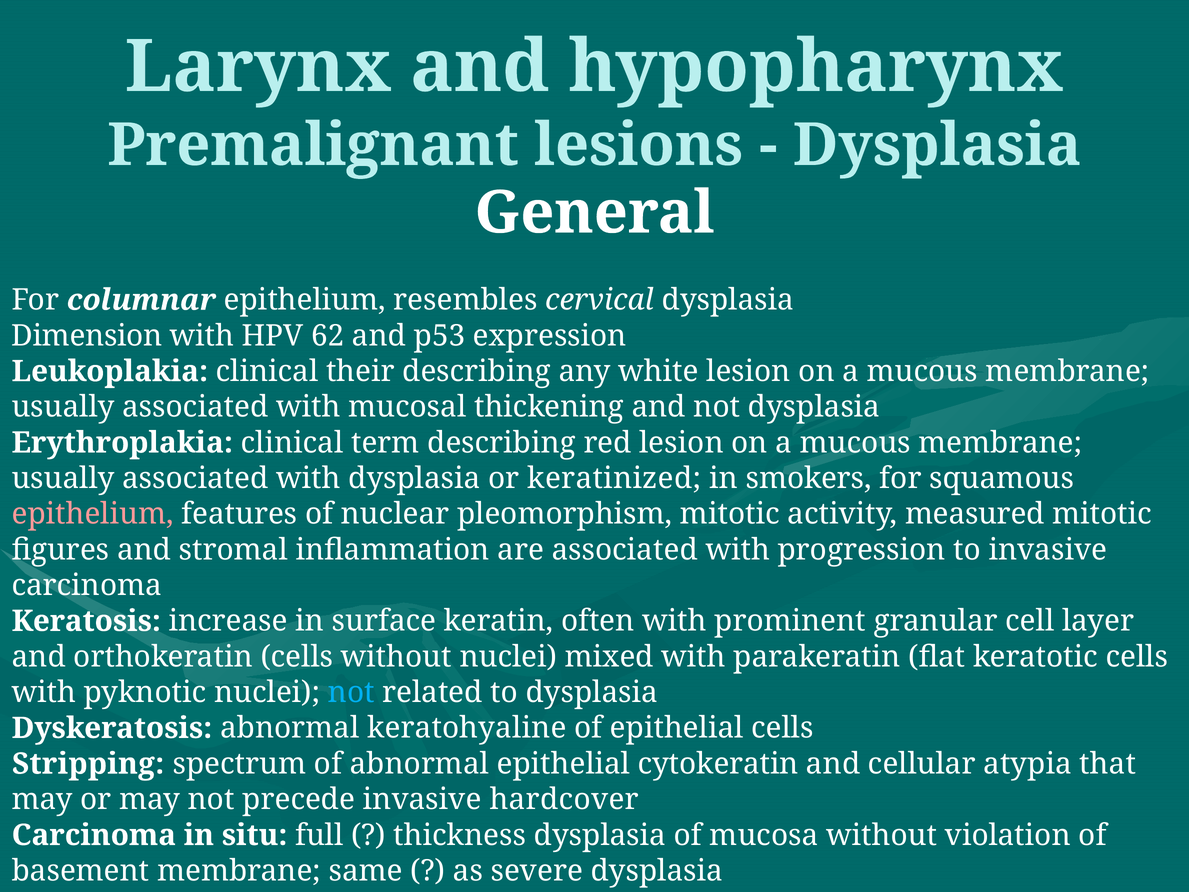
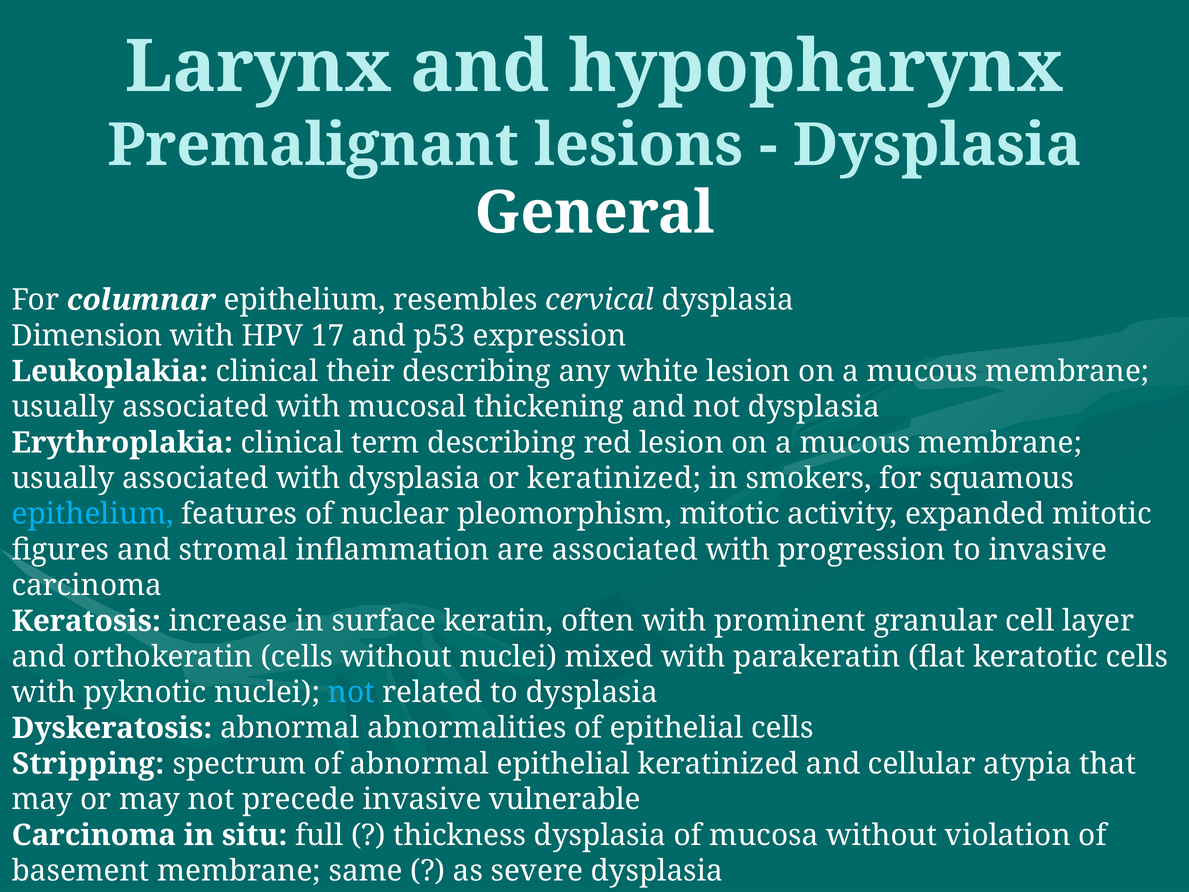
62: 62 -> 17 (328, 336)
epithelium colour: pink -> light blue (93, 514)
measured: measured -> expanded (975, 514)
keratohyaline: keratohyaline -> abnormalities (467, 728)
epithelial cytokeratin: cytokeratin -> keratinized (718, 764)
hardcover: hardcover -> vulnerable (565, 799)
